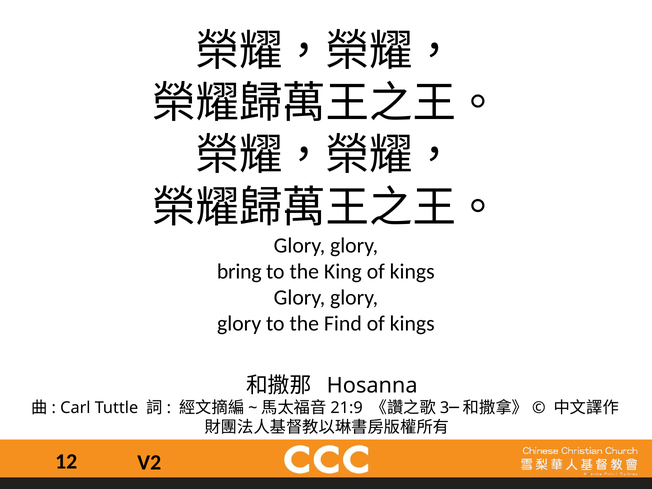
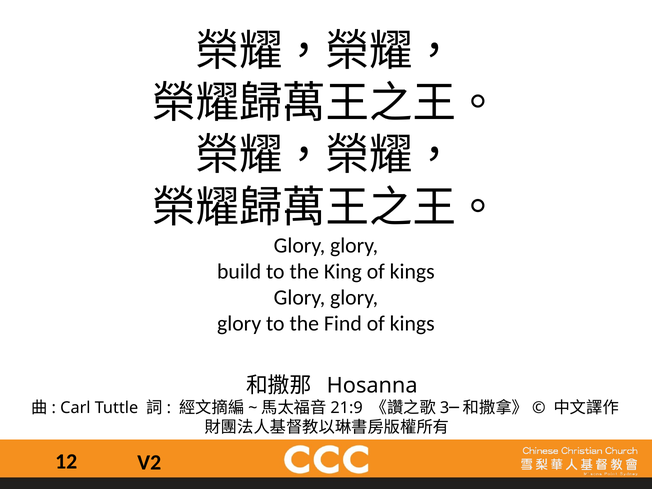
bring: bring -> build (239, 271)
